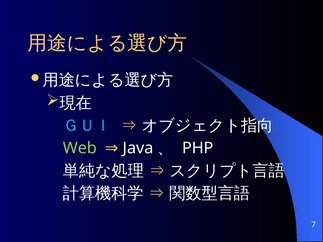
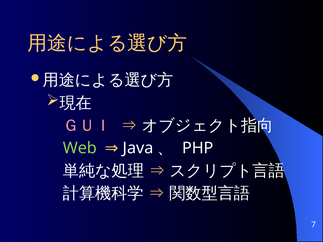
ＧＵＩ colour: light blue -> pink (87, 126)
